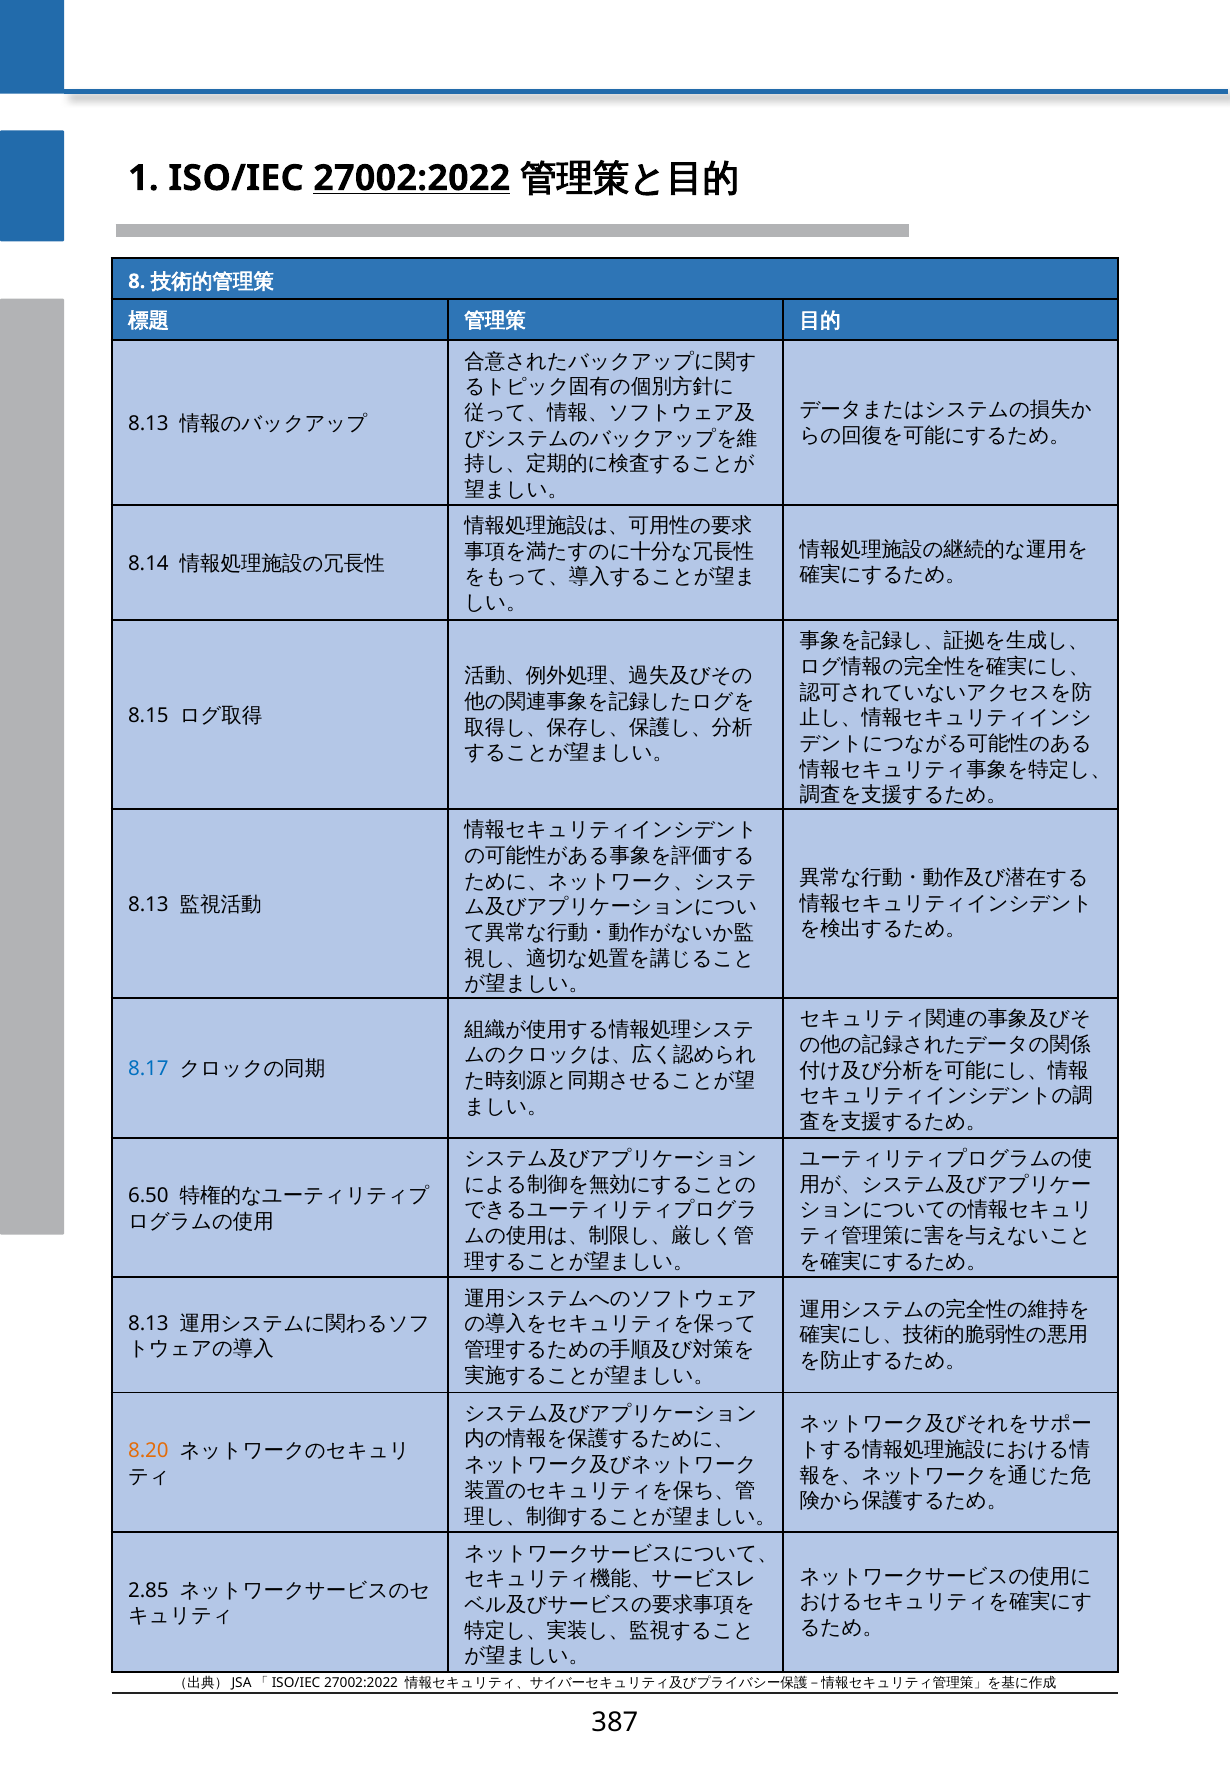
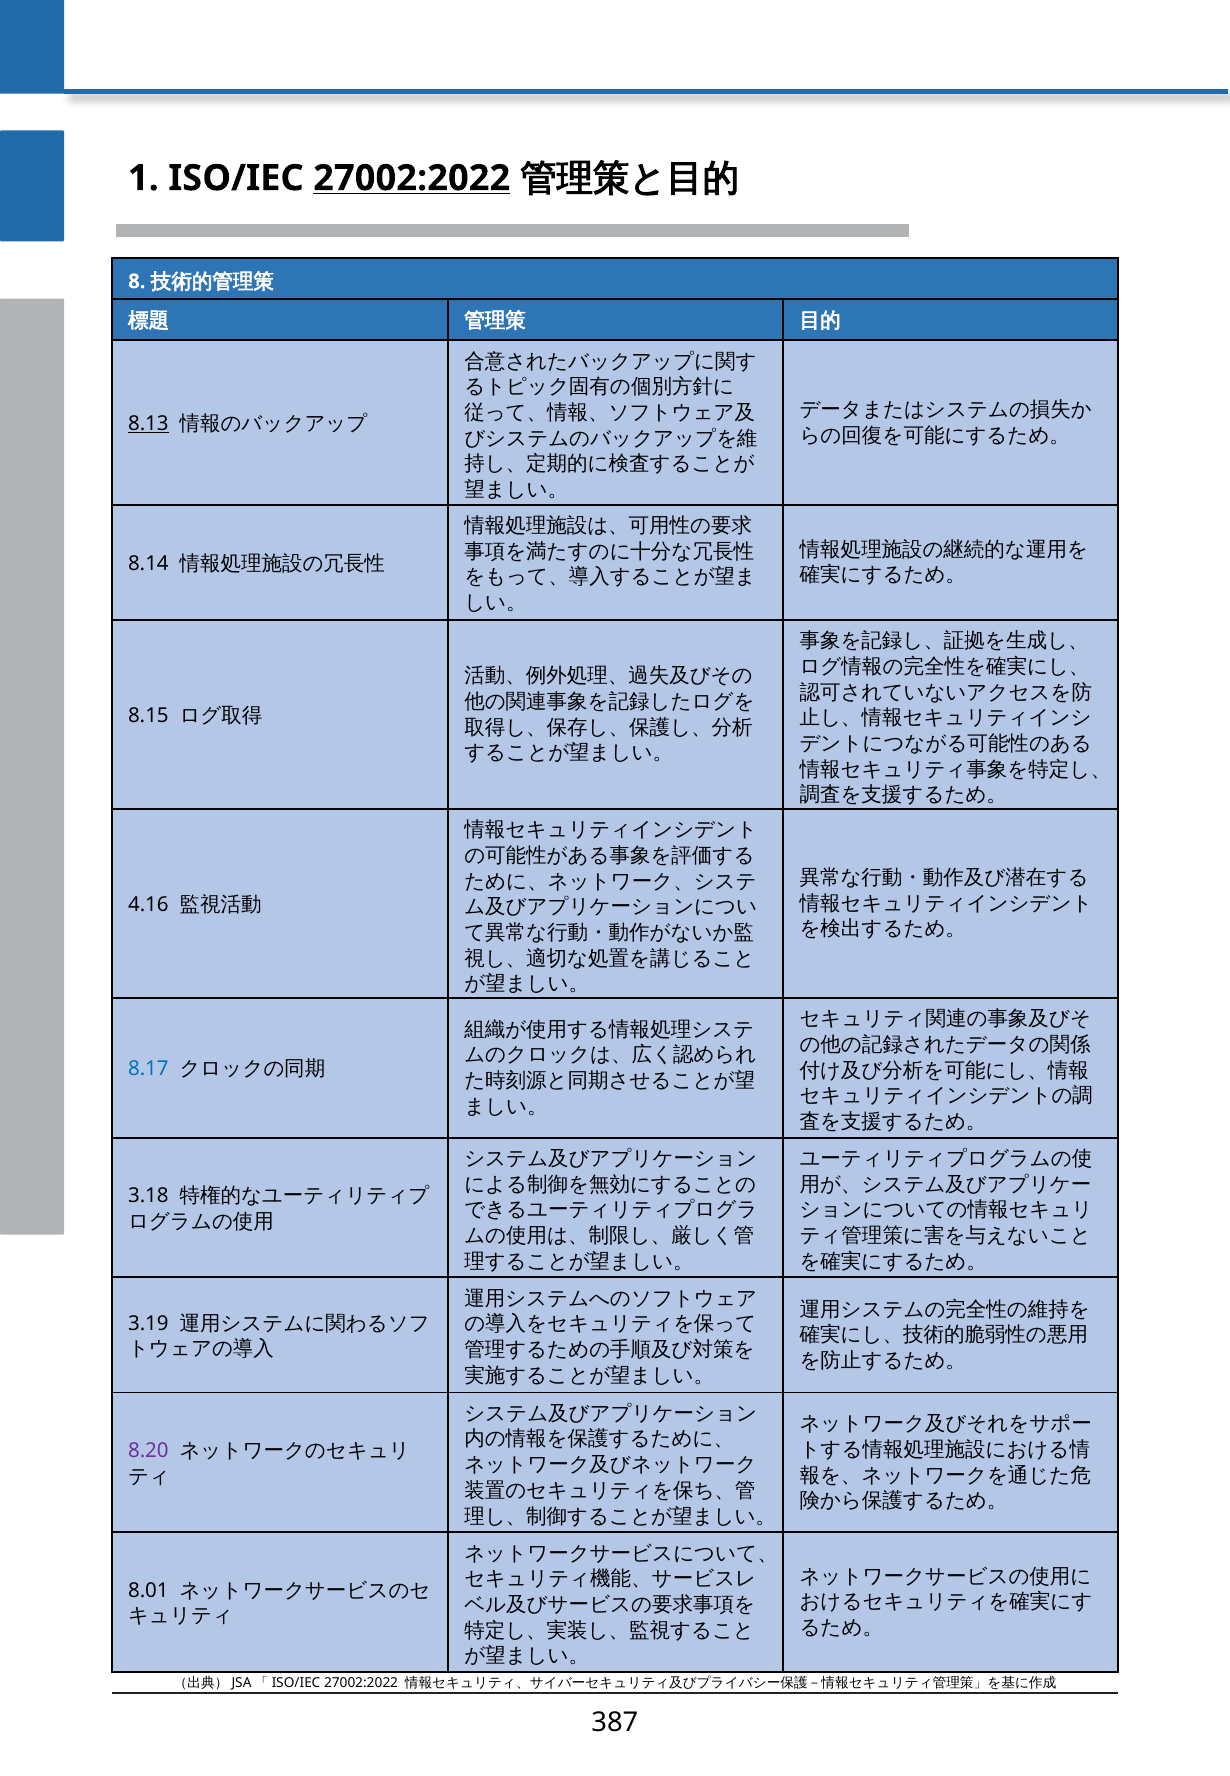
8.13 underline: none -> present (148, 424)
8.13: 8.13 -> 4.16 (148, 905)
6.50: 6.50 -> 3.18 (148, 1196)
8.13: 8.13 -> 3.19 (148, 1324)
8.20 colour: orange -> purple (148, 1451)
2.85: 2.85 -> 8.01 (148, 1591)
